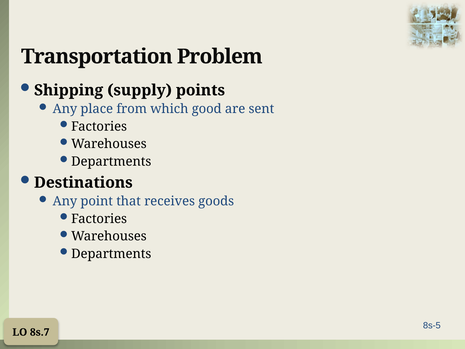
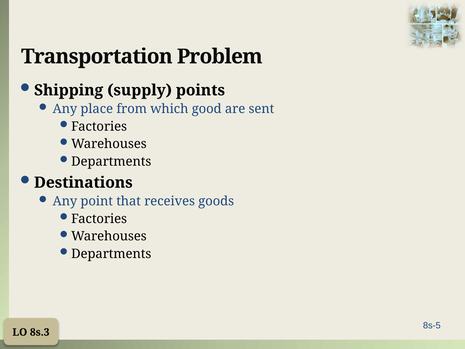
8s.7: 8s.7 -> 8s.3 (40, 332)
